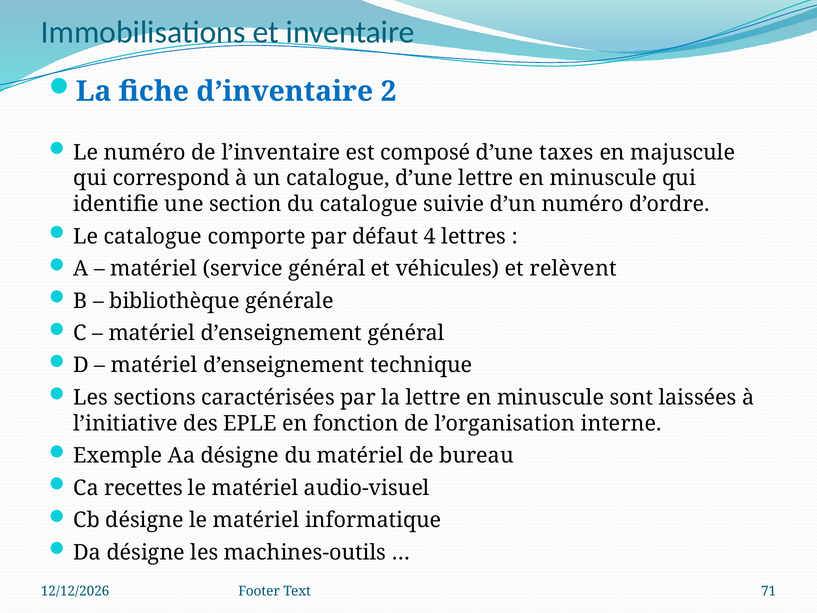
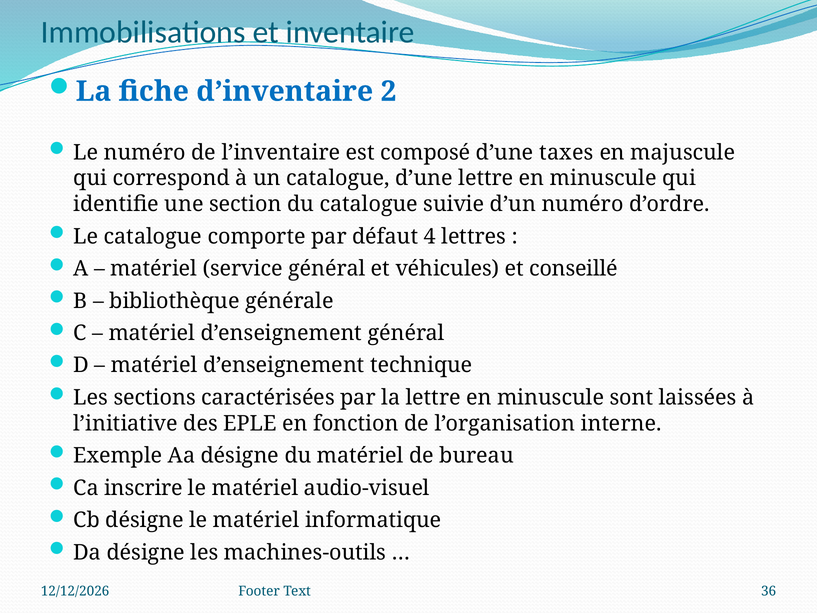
relèvent: relèvent -> conseillé (573, 269)
recettes: recettes -> inscrire (143, 488)
71: 71 -> 36 (769, 591)
